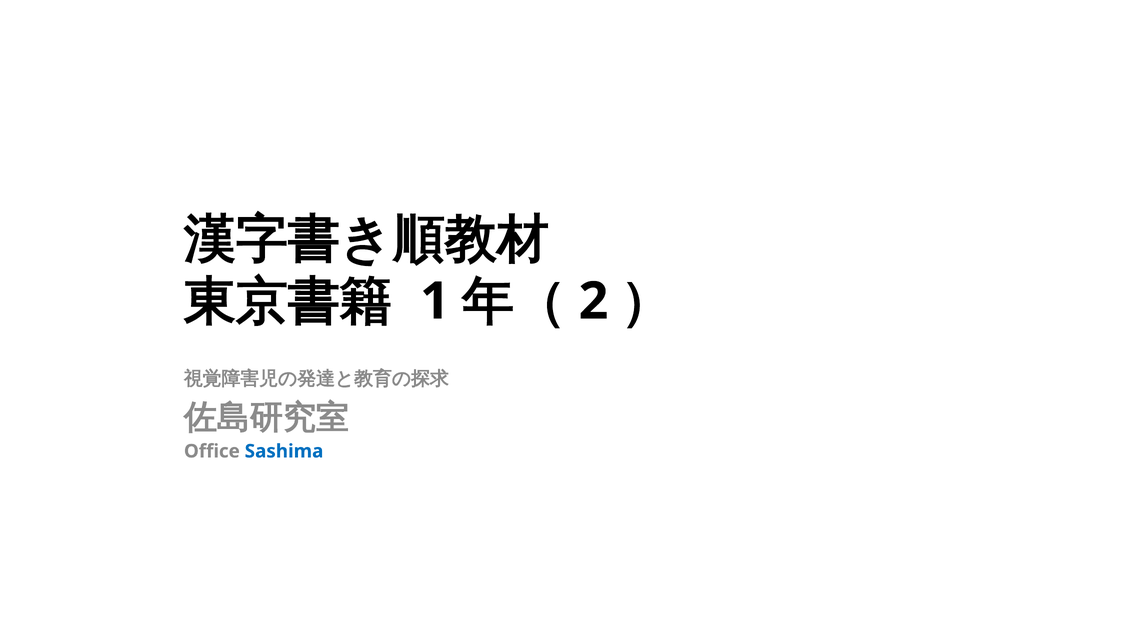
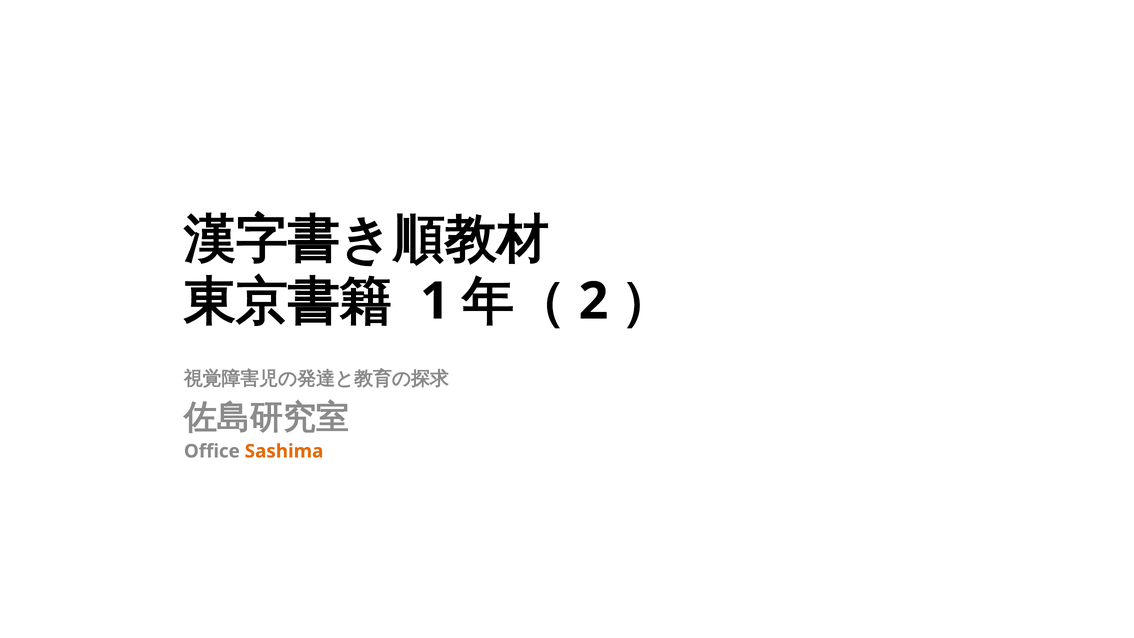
Sashima colour: blue -> orange (284, 451)
